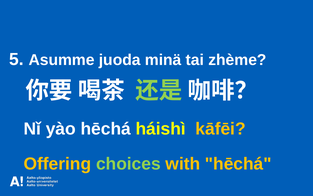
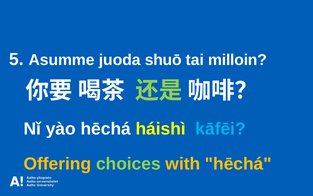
minä: minä -> shuō (163, 60)
zhème: zhème -> milloin (237, 60)
kāfēi colour: yellow -> light blue (221, 129)
